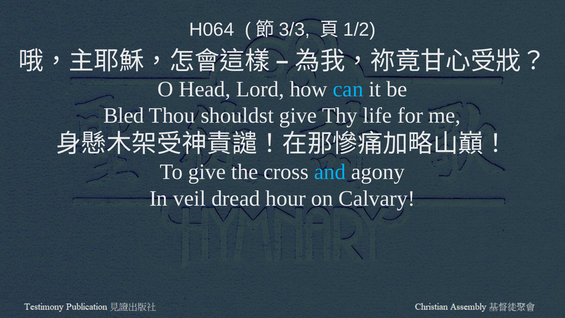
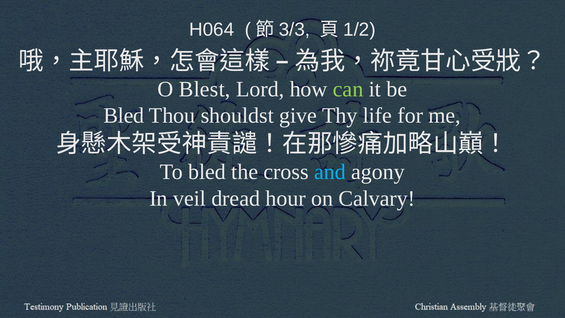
Head: Head -> Blest (205, 89)
can colour: light blue -> light green (348, 89)
To give: give -> bled (207, 172)
